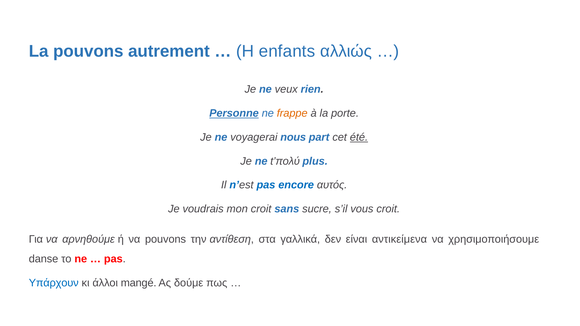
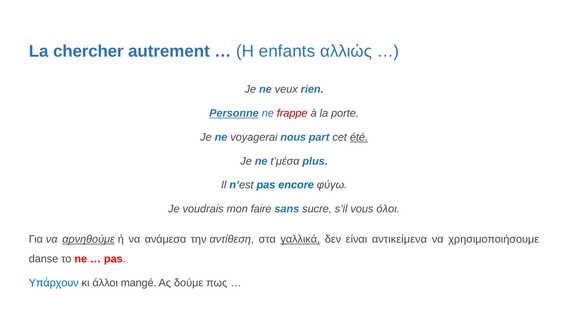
La pouvons: pouvons -> chercher (88, 51)
frappe colour: orange -> red (292, 113)
t’πολύ: t’πολύ -> t’μέσα (285, 161)
αυτός: αυτός -> φύγω (332, 185)
mon croit: croit -> faire (261, 209)
vous croit: croit -> όλοι (388, 209)
αρνηθούμε underline: none -> present (89, 240)
να pouvons: pouvons -> ανάμεσα (166, 240)
γαλλικά underline: none -> present (300, 240)
